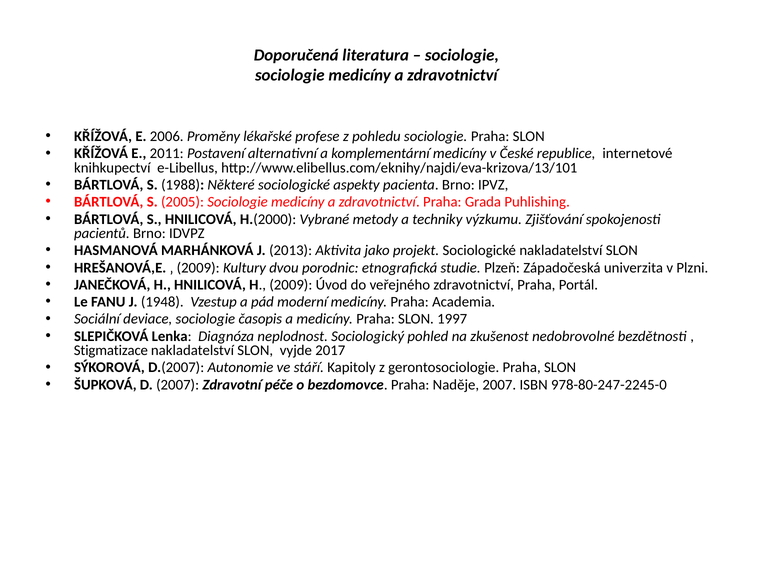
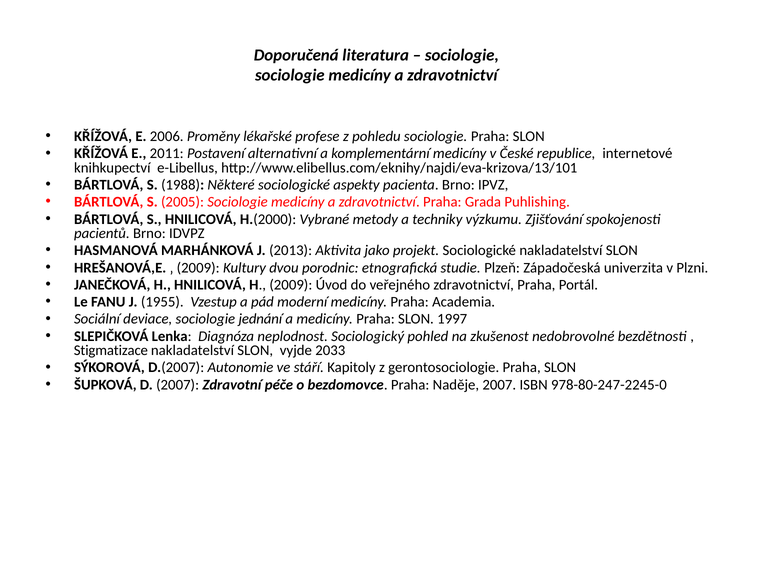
1948: 1948 -> 1955 (162, 302)
časopis: časopis -> jednání (260, 319)
2017: 2017 -> 2033 (330, 350)
